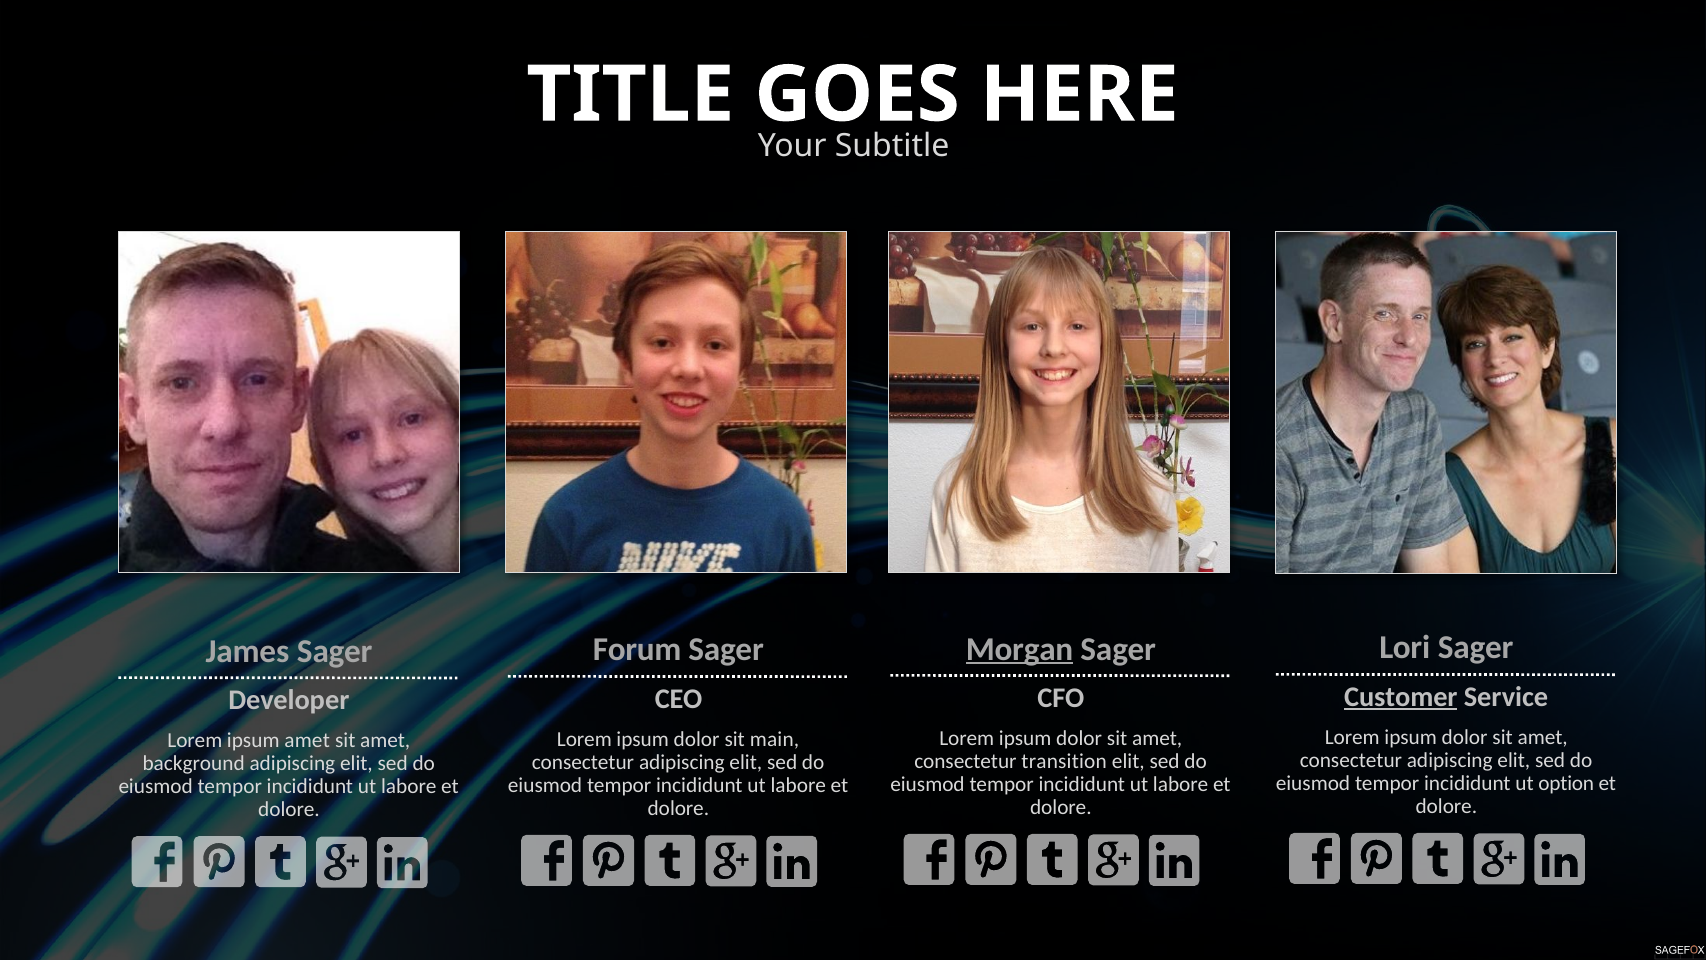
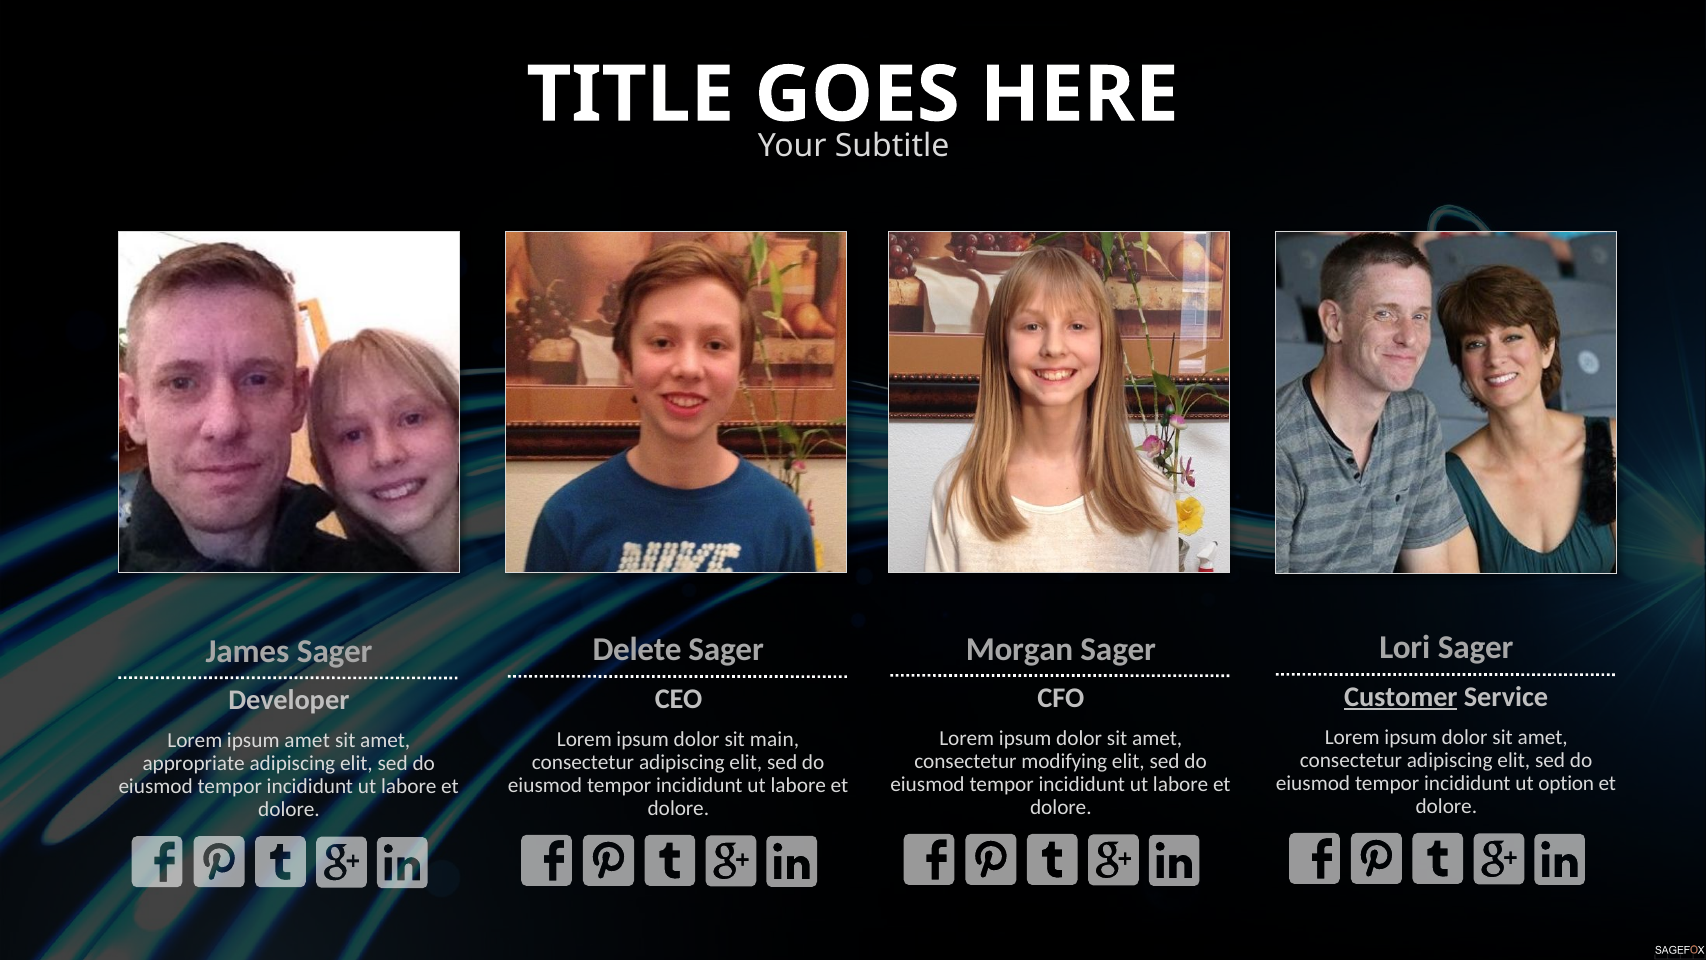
Morgan underline: present -> none (1020, 649)
Forum: Forum -> Delete (637, 650)
transition: transition -> modifying (1064, 761)
background: background -> appropriate (194, 763)
